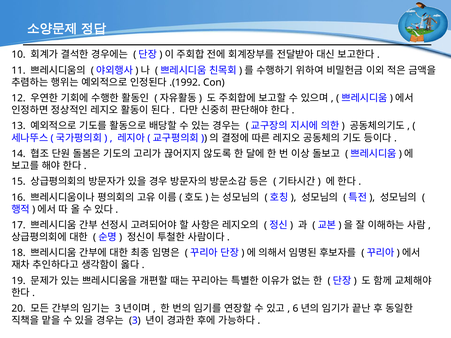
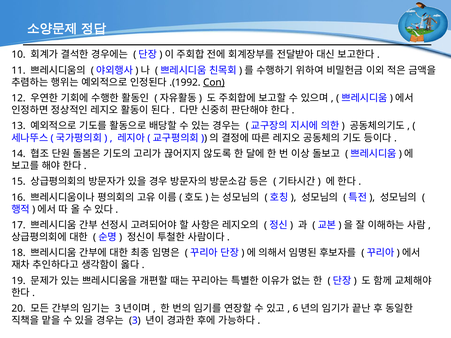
Con underline: none -> present (214, 83)
